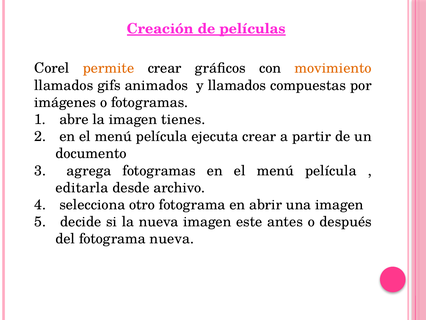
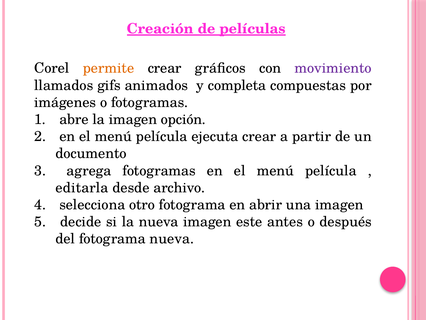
movimiento colour: orange -> purple (333, 68)
y llamados: llamados -> completa (237, 85)
tienes: tienes -> opción (183, 119)
